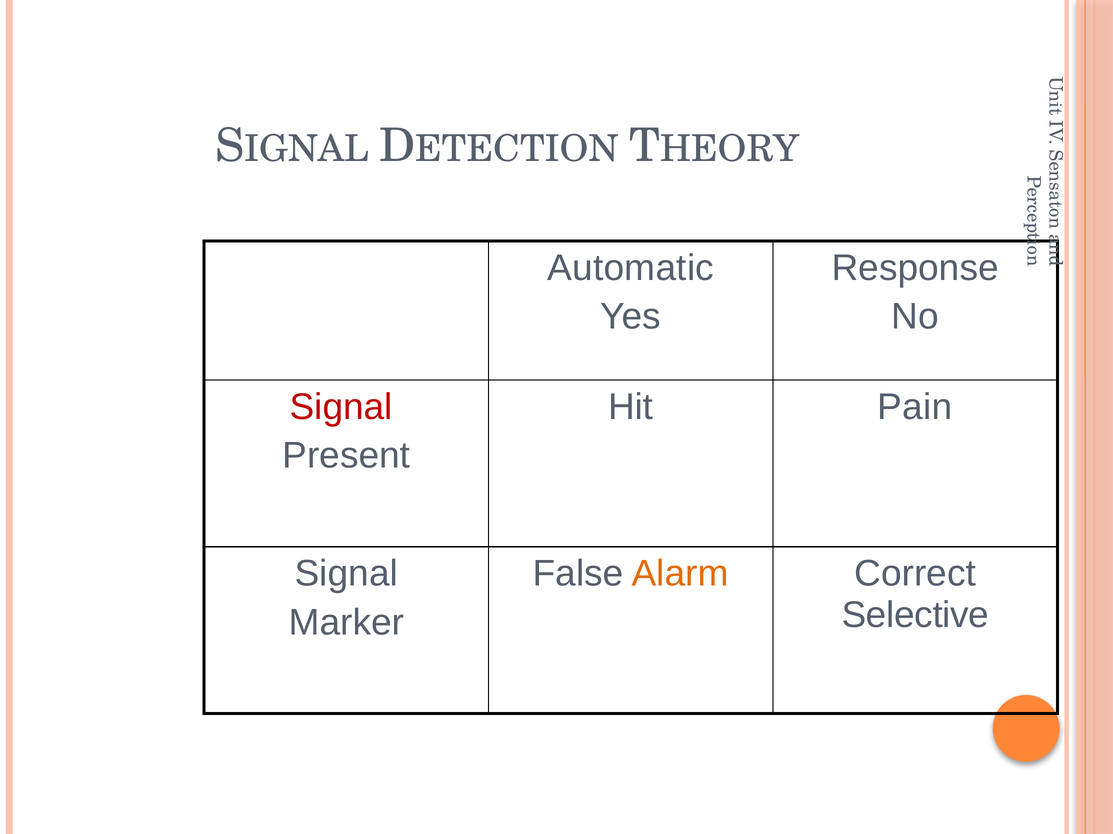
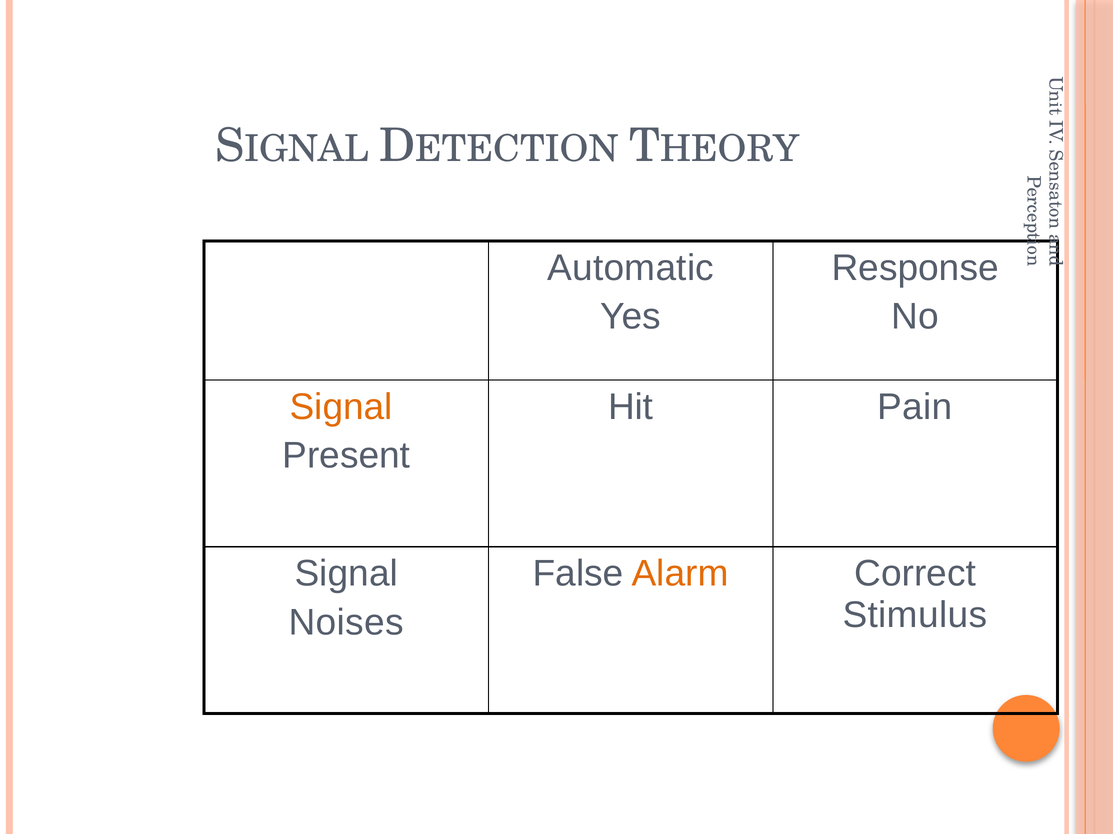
Signal colour: red -> orange (341, 407)
Selective: Selective -> Stimulus (915, 615)
Marker: Marker -> Noises (346, 623)
